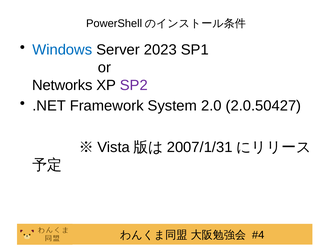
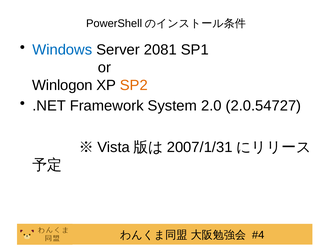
2023: 2023 -> 2081 (160, 50)
Networks: Networks -> Winlogon (62, 85)
SP2 colour: purple -> orange (134, 85)
2.0.50427: 2.0.50427 -> 2.0.54727 (263, 106)
